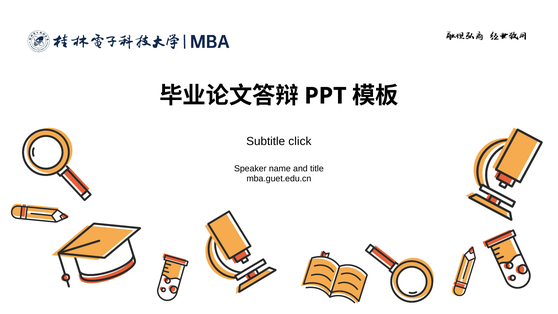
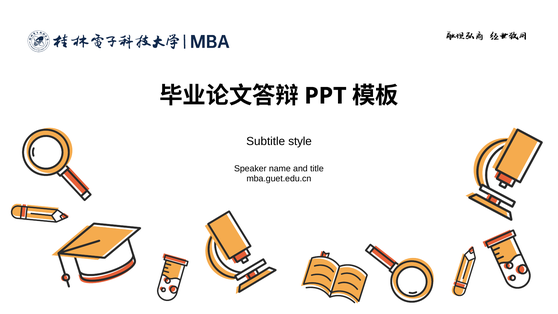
click: click -> style (300, 141)
